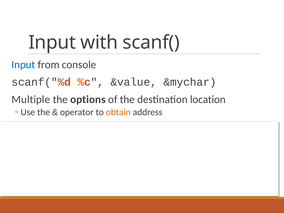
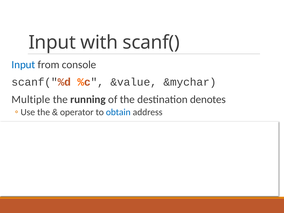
options: options -> running (88, 99)
location: location -> denotes (208, 99)
obtain colour: orange -> blue (118, 112)
